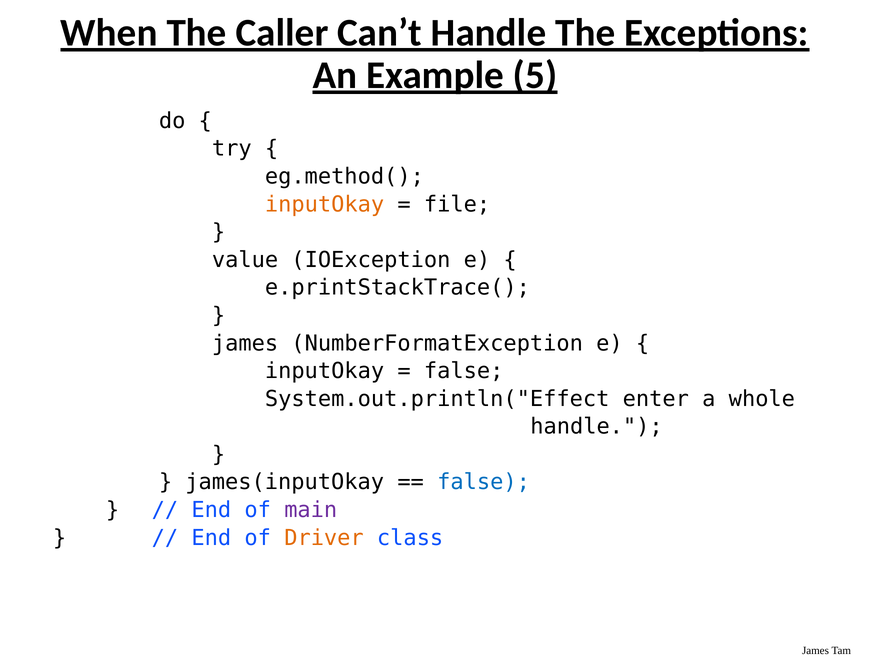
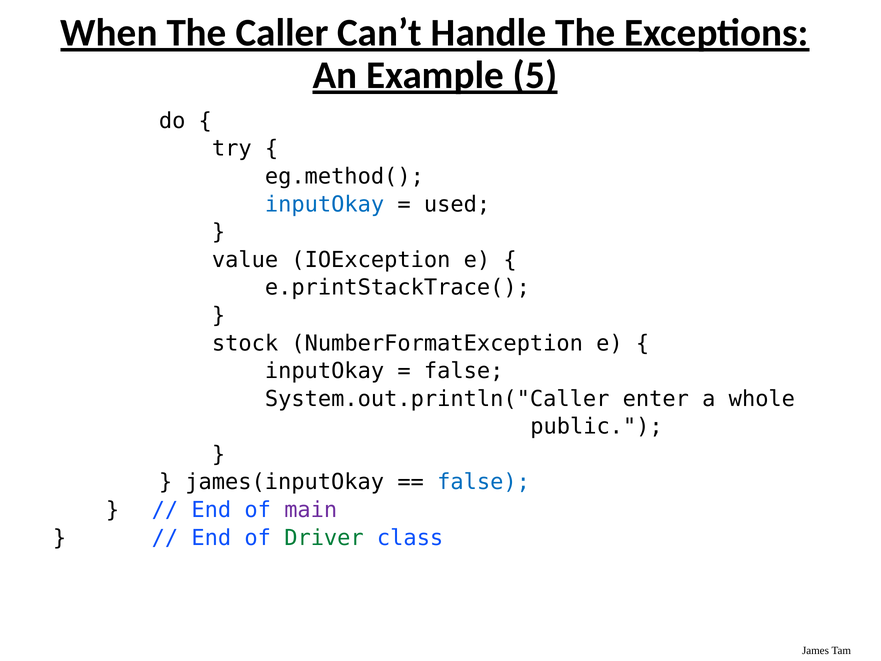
inputOkay colour: orange -> blue (325, 204)
file: file -> used (457, 204)
james: james -> stock (245, 343)
System.out.println("Effect: System.out.println("Effect -> System.out.println("Caller (437, 399)
handle: handle -> public (597, 426)
Driver colour: orange -> green (324, 538)
